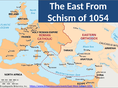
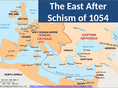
From: From -> After (96, 6)
